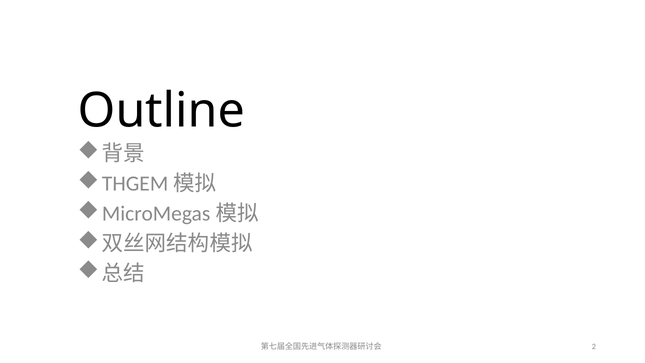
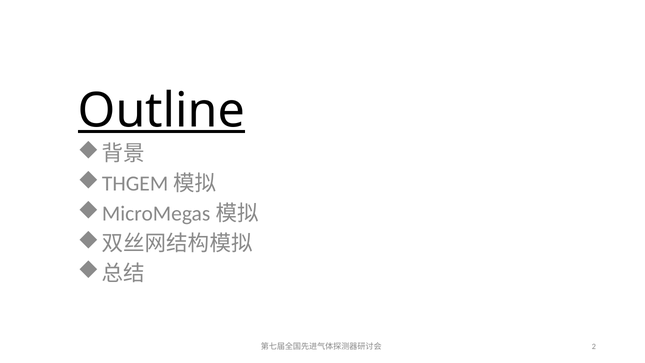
Outline underline: none -> present (161, 111)
